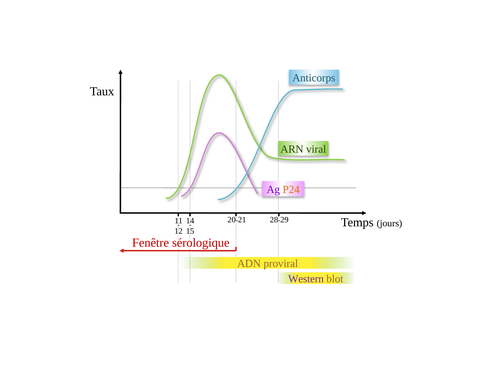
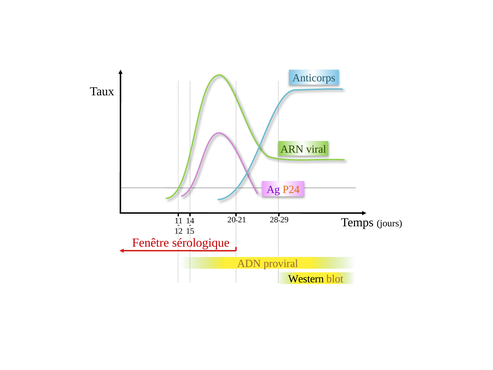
Western colour: purple -> black (306, 279)
